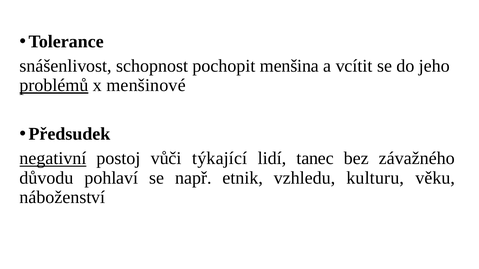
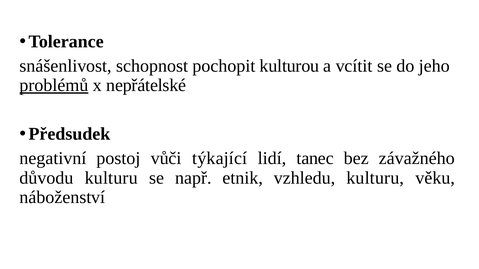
menšina: menšina -> kulturou (289, 66)
menšinové: menšinové -> nepřátelské (146, 85)
negativní underline: present -> none (53, 159)
důvodu pohlaví: pohlaví -> kulturu (111, 178)
